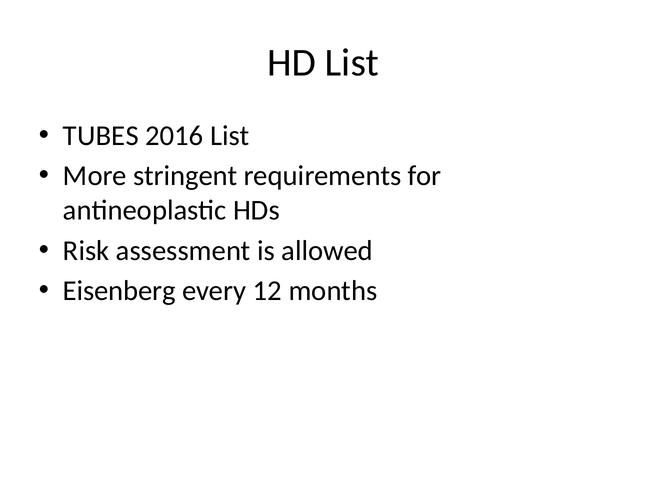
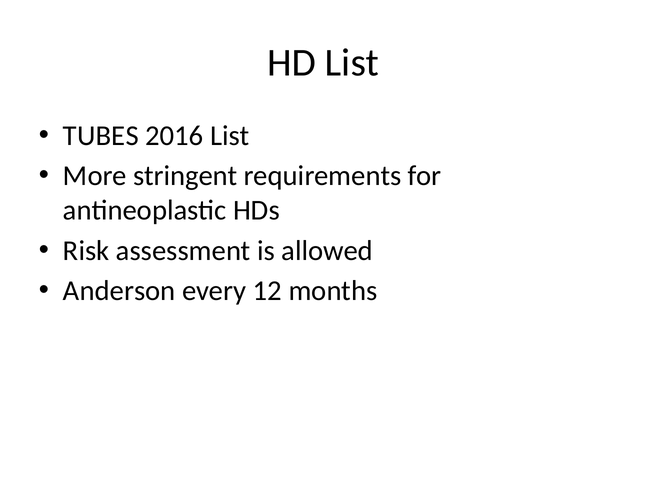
Eisenberg: Eisenberg -> Anderson (119, 291)
